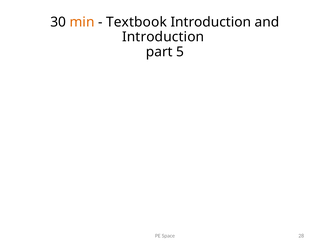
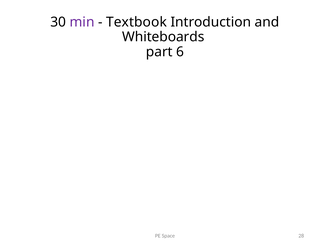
min colour: orange -> purple (82, 22)
Introduction: Introduction -> Whiteboards (163, 37)
5: 5 -> 6 (180, 52)
